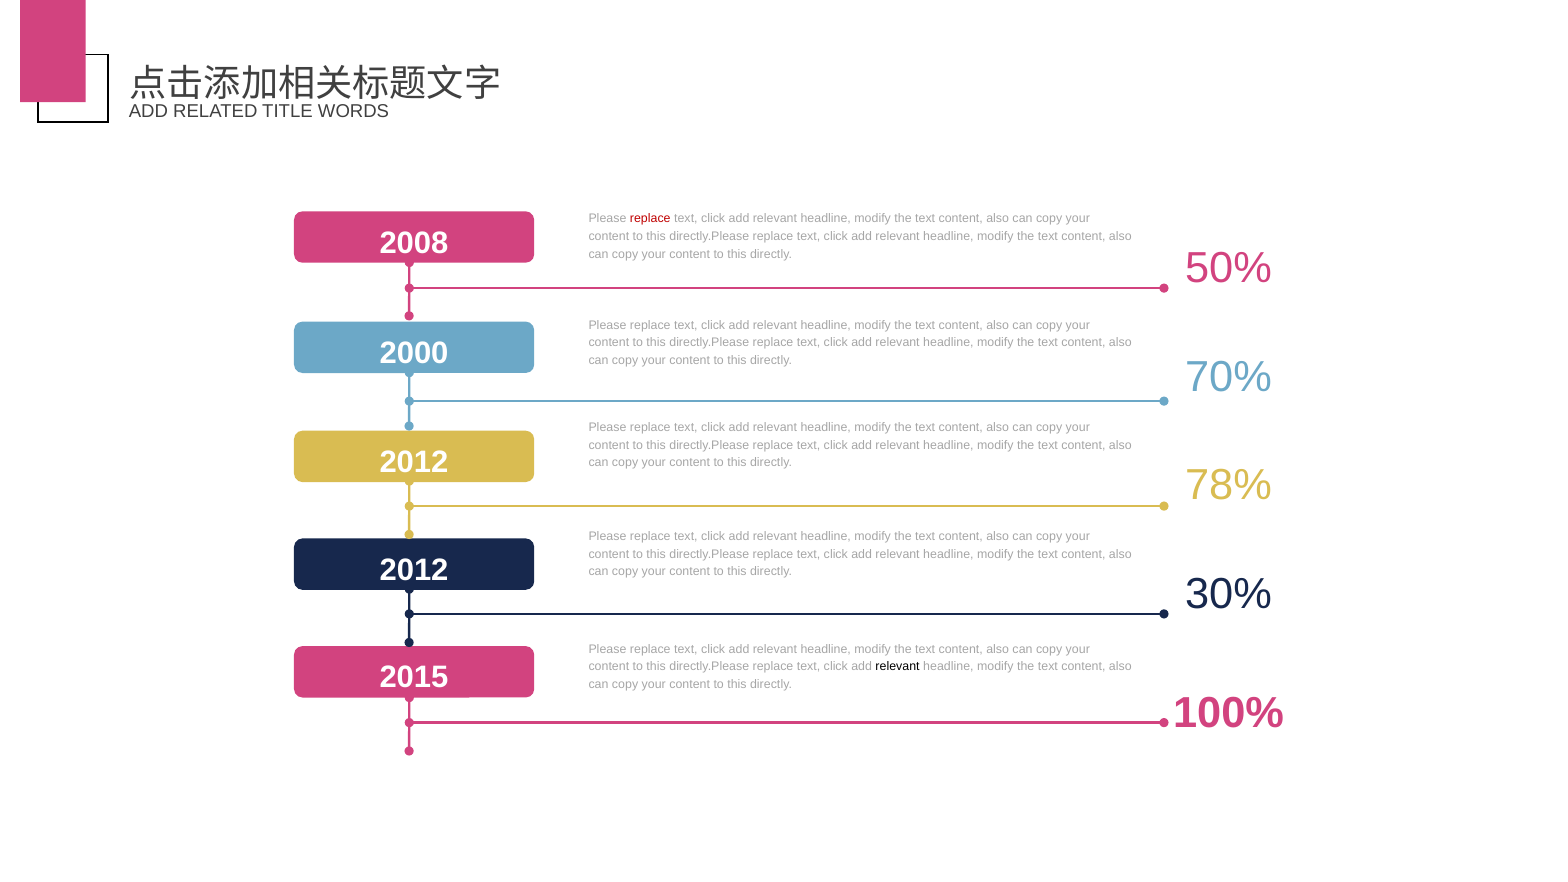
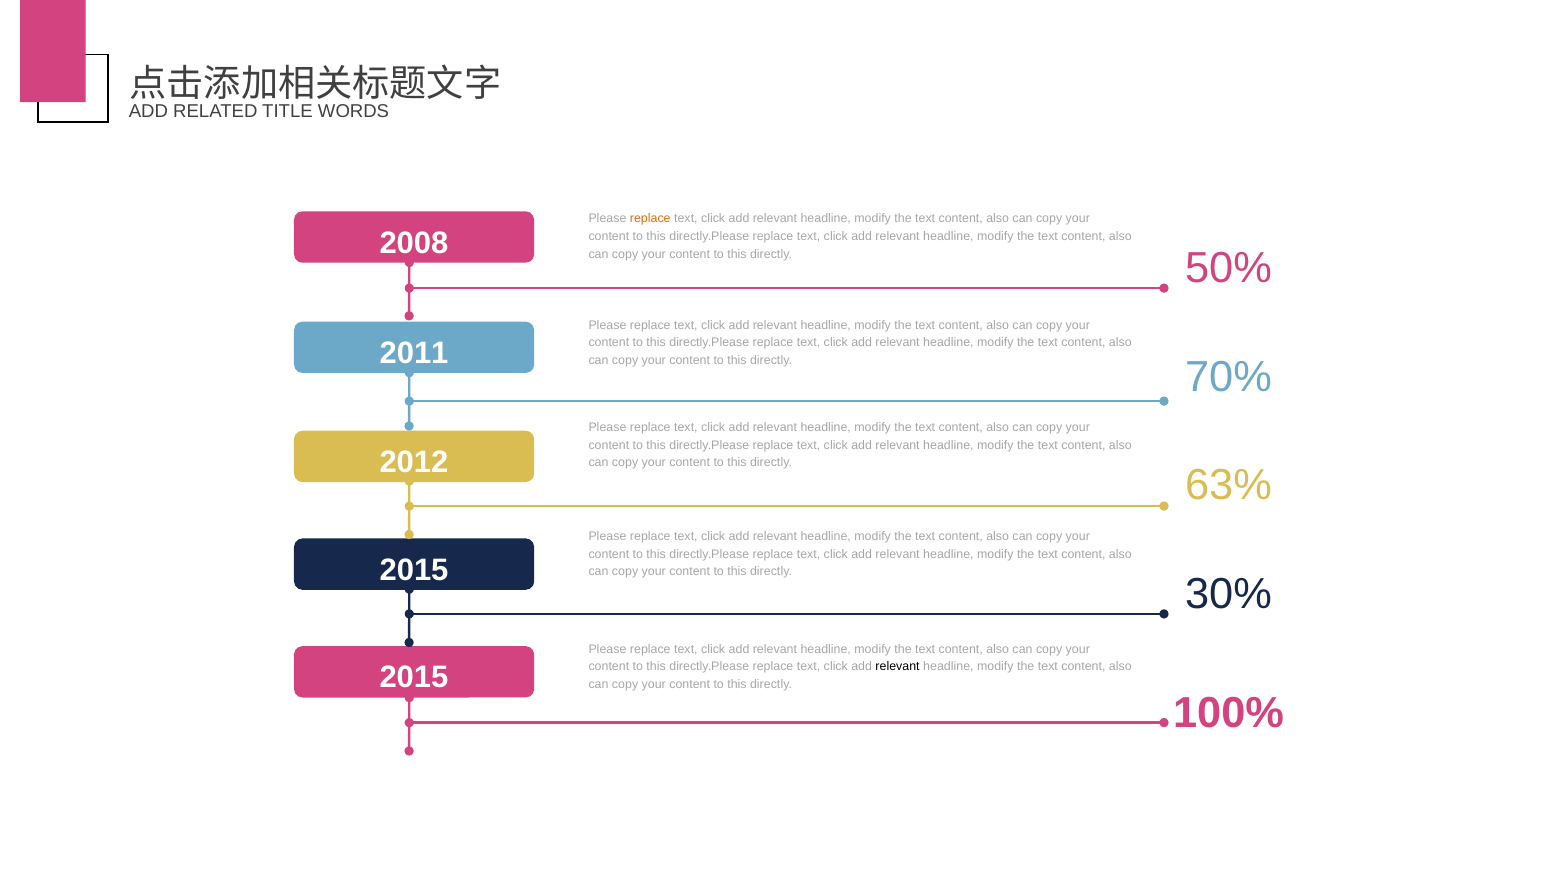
replace colour: red -> orange (650, 219)
2000: 2000 -> 2011 (414, 353)
78%: 78% -> 63% (1229, 486)
2012: 2012 -> 2015 (414, 570)
